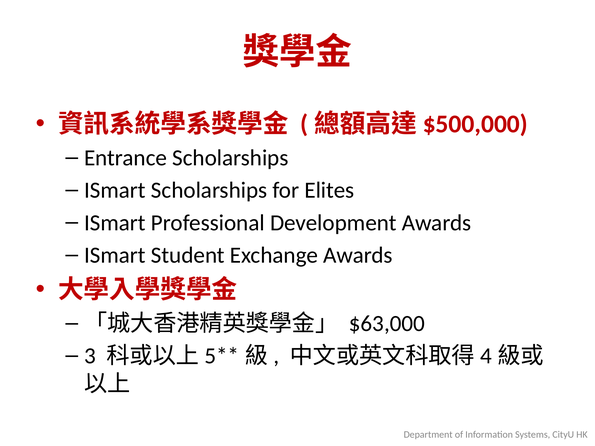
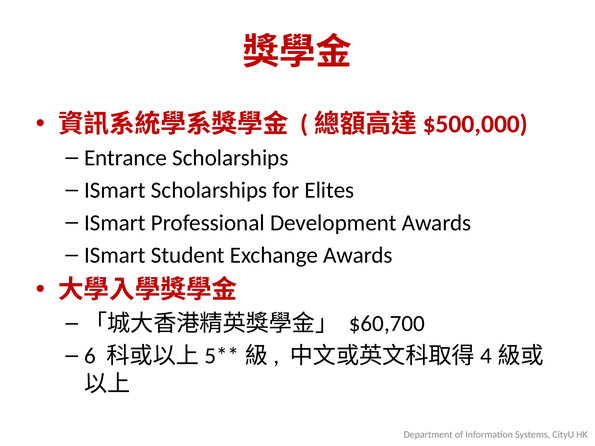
$63,000: $63,000 -> $60,700 (387, 324)
3: 3 -> 6 (90, 356)
